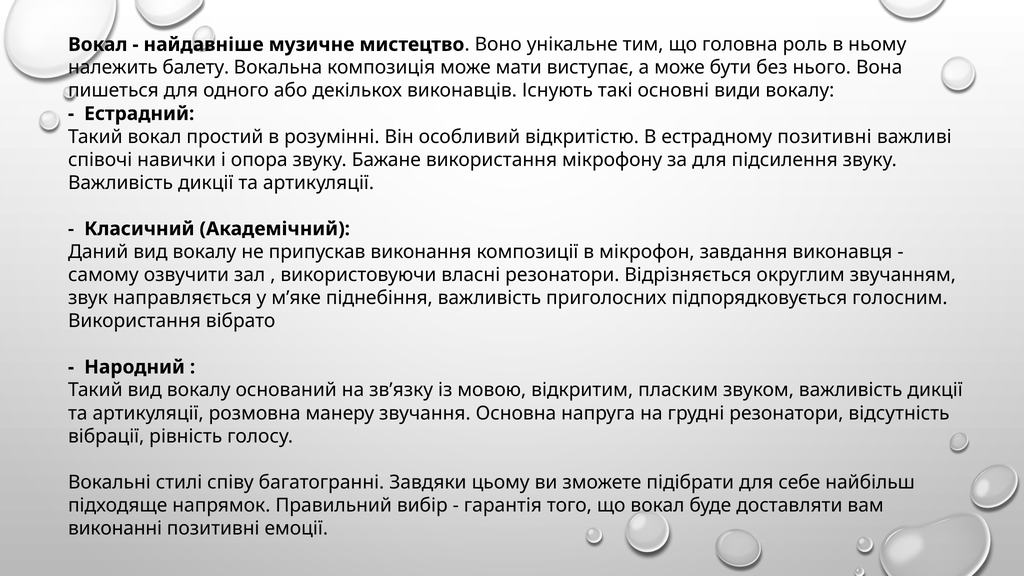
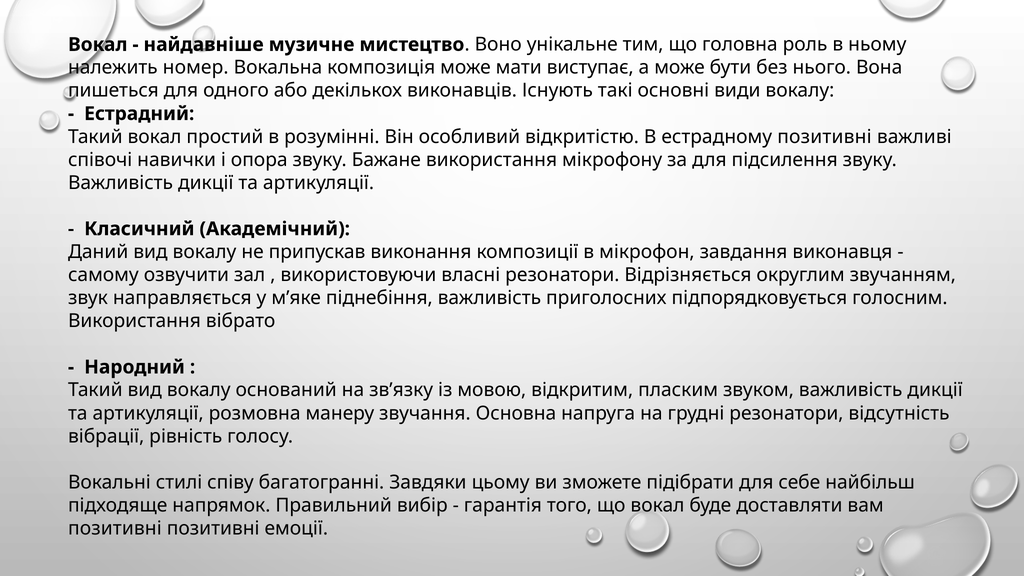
балету: балету -> номер (196, 68)
виконанні: виконанні -> позитивні (115, 528)
